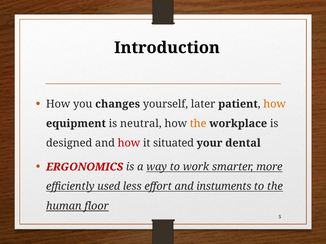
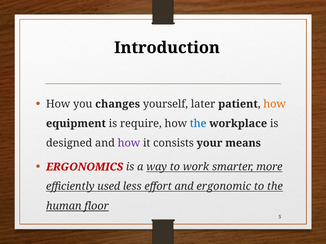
neutral: neutral -> require (141, 124)
the colour: orange -> blue (198, 124)
how colour: red -> purple (129, 143)
situated: situated -> consists (173, 143)
dental: dental -> means (243, 143)
instuments: instuments -> ergonomic (224, 187)
